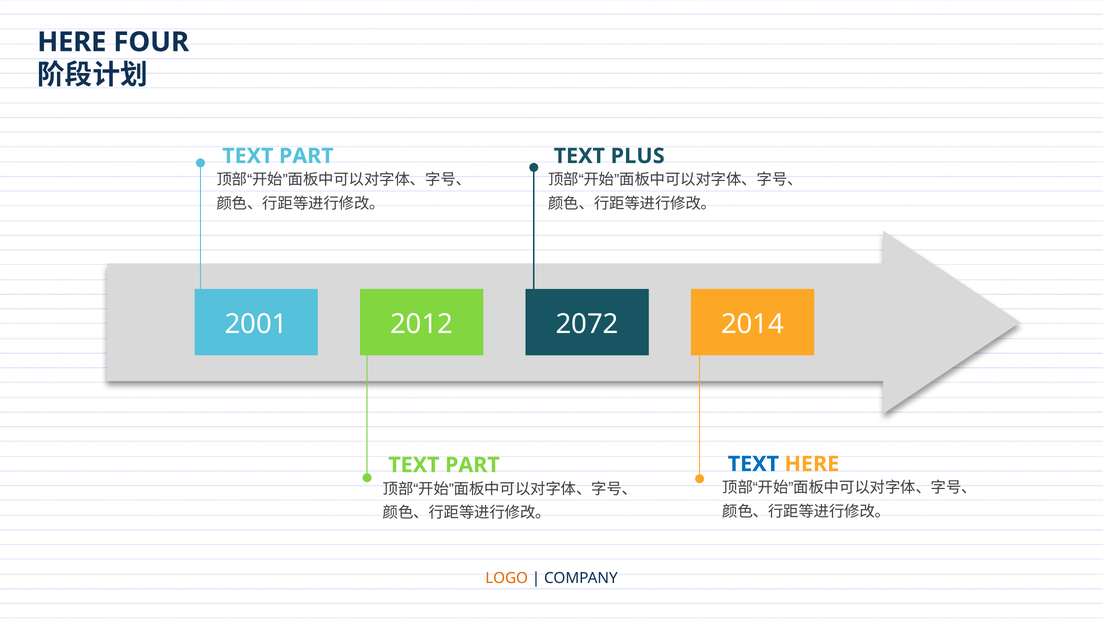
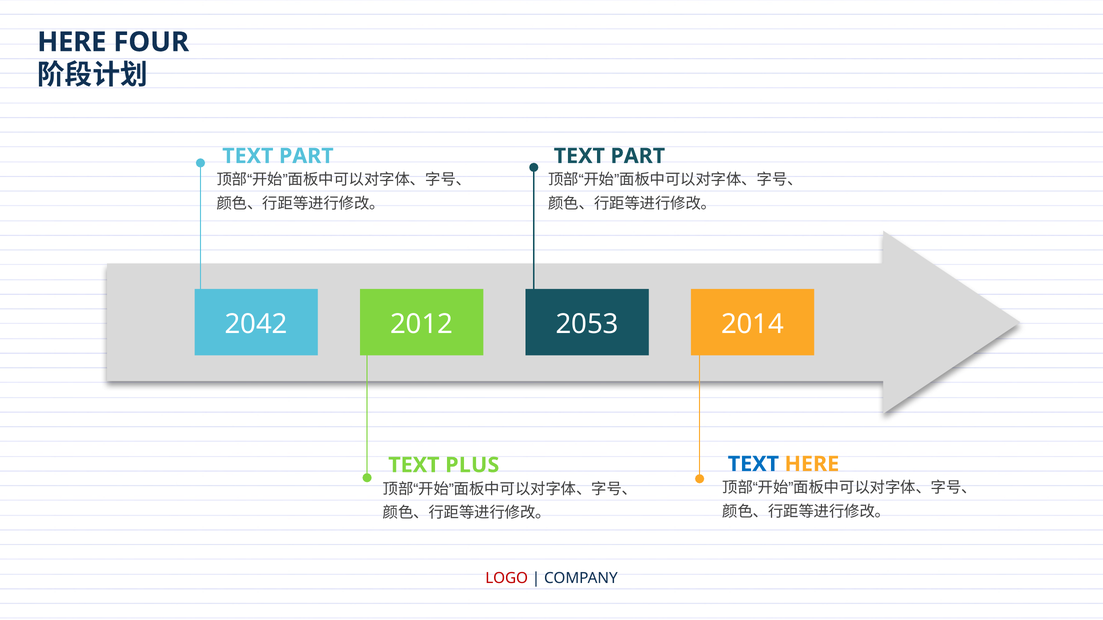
PLUS: PLUS -> PART (638, 156)
2001: 2001 -> 2042 (256, 324)
2072: 2072 -> 2053 (587, 324)
PART: PART -> PLUS (472, 465)
LOGO colour: orange -> red (507, 579)
